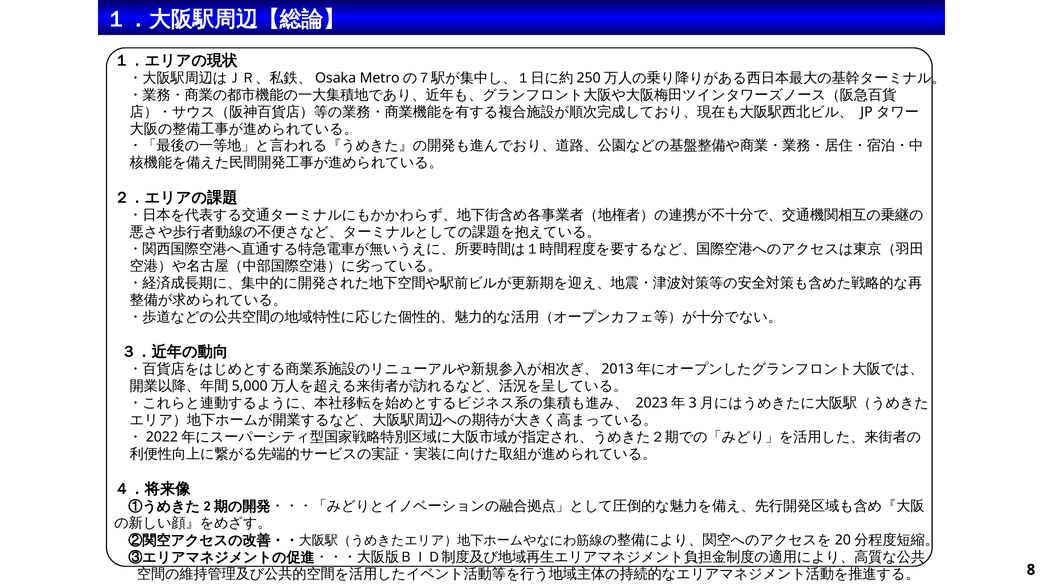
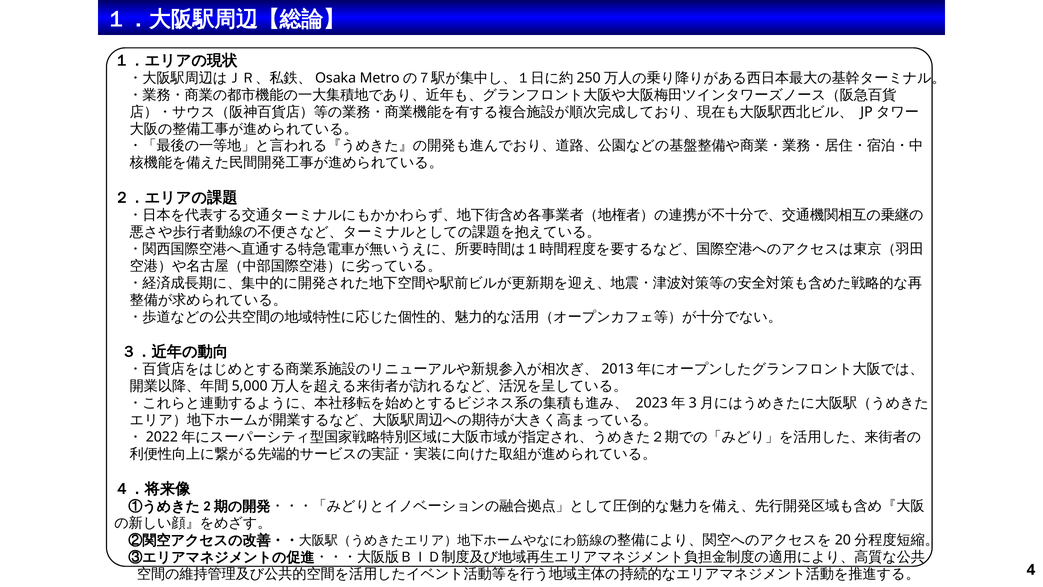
8: 8 -> 4 (1031, 569)
